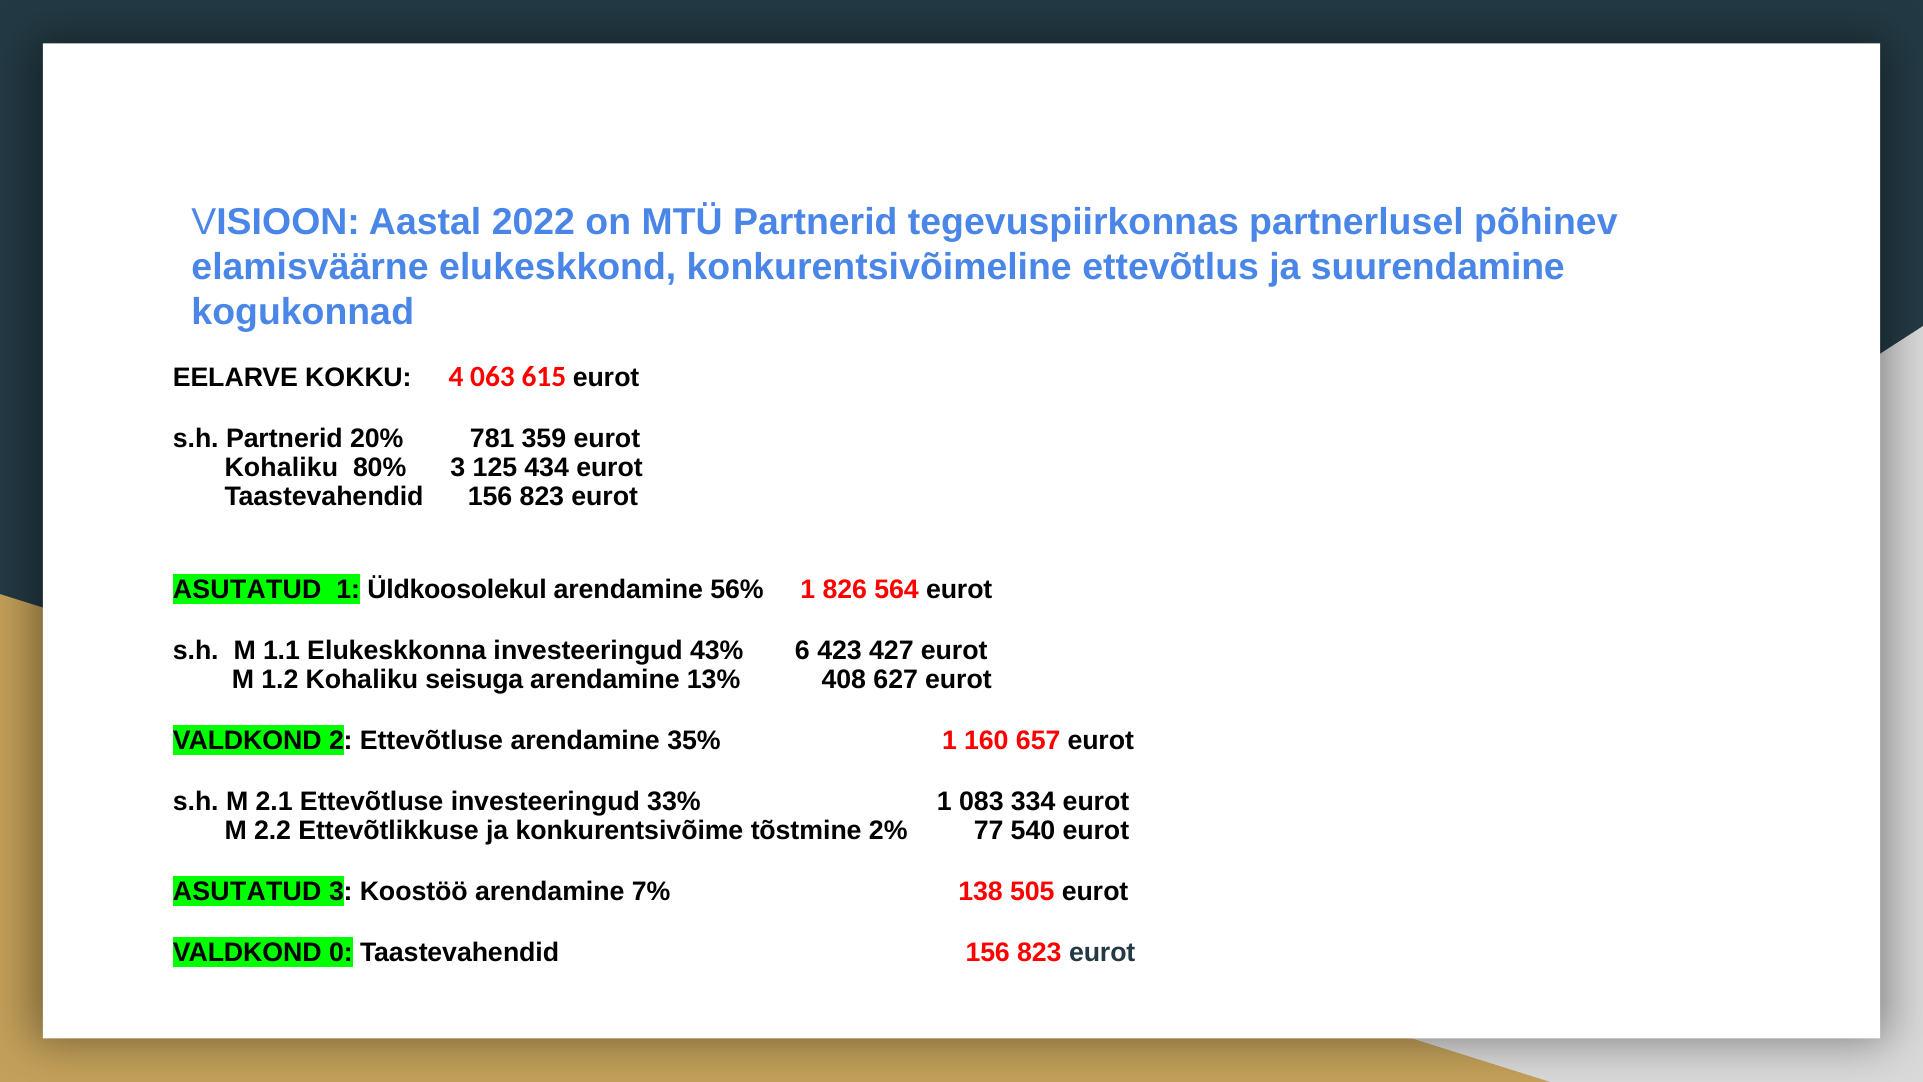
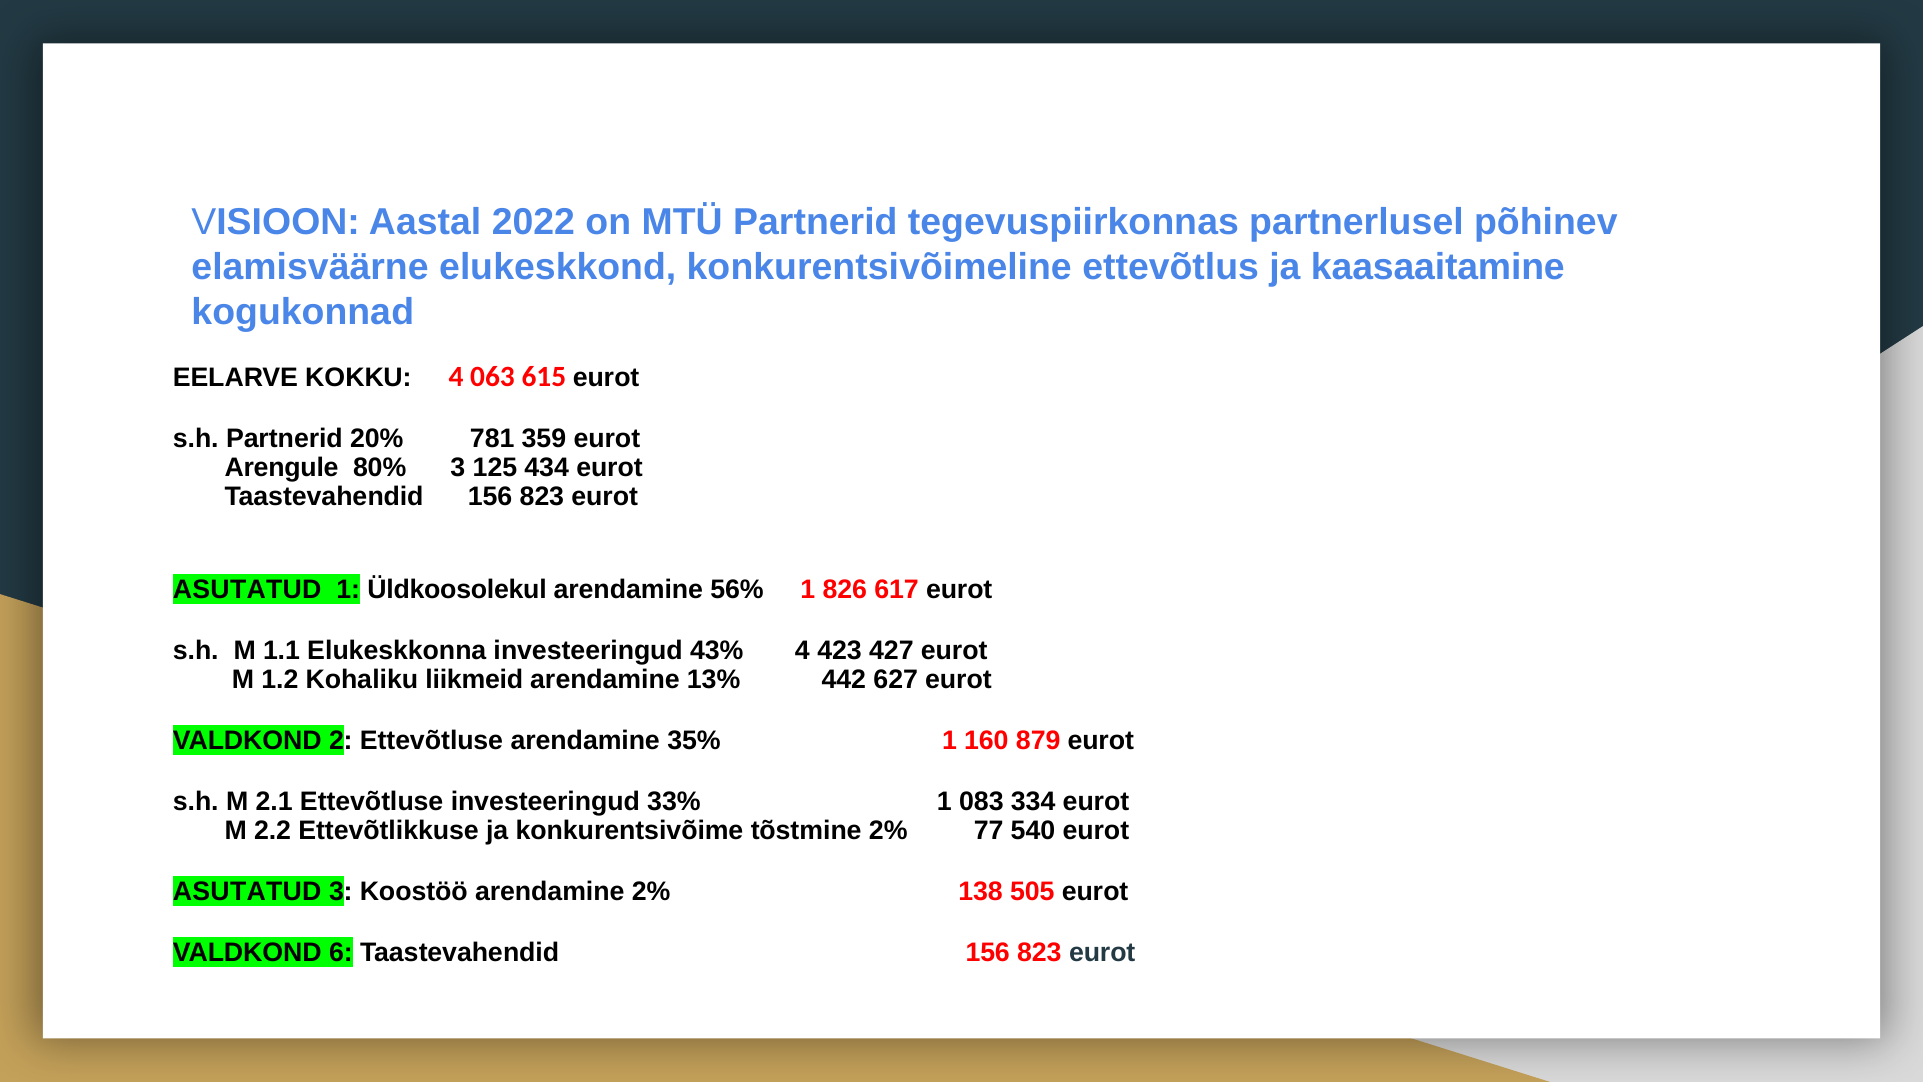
suurendamine: suurendamine -> kaasaaitamine (1438, 267)
Kohaliku: Kohaliku -> Arengule (282, 468)
564: 564 -> 617 (897, 590)
43% 6: 6 -> 4 (802, 651)
seisuga: seisuga -> liikmeid (474, 680)
408: 408 -> 442 (844, 680)
657: 657 -> 879 (1038, 741)
arendamine 7%: 7% -> 2% (651, 892)
0: 0 -> 6 (341, 953)
